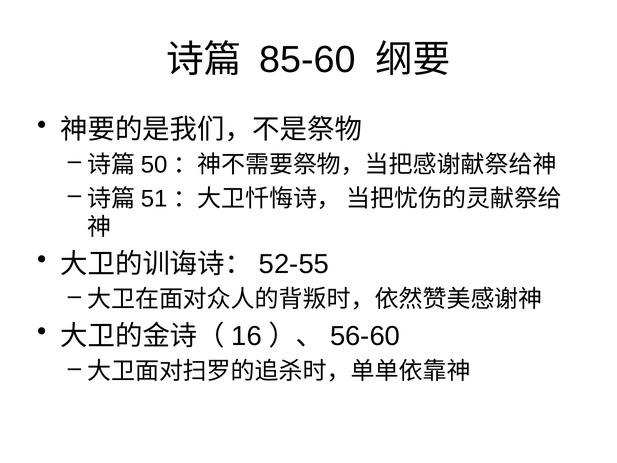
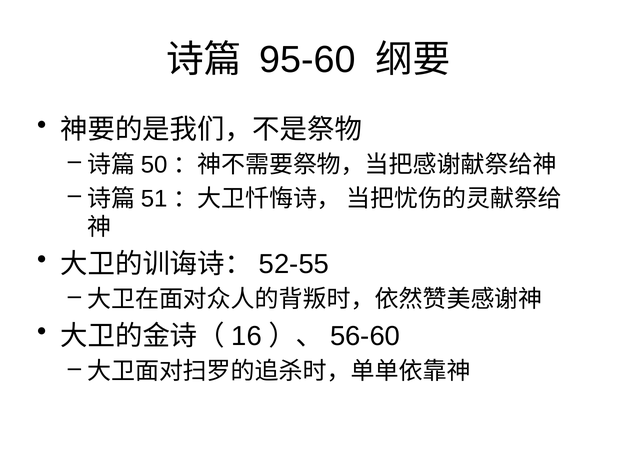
85-60: 85-60 -> 95-60 (307, 60)
